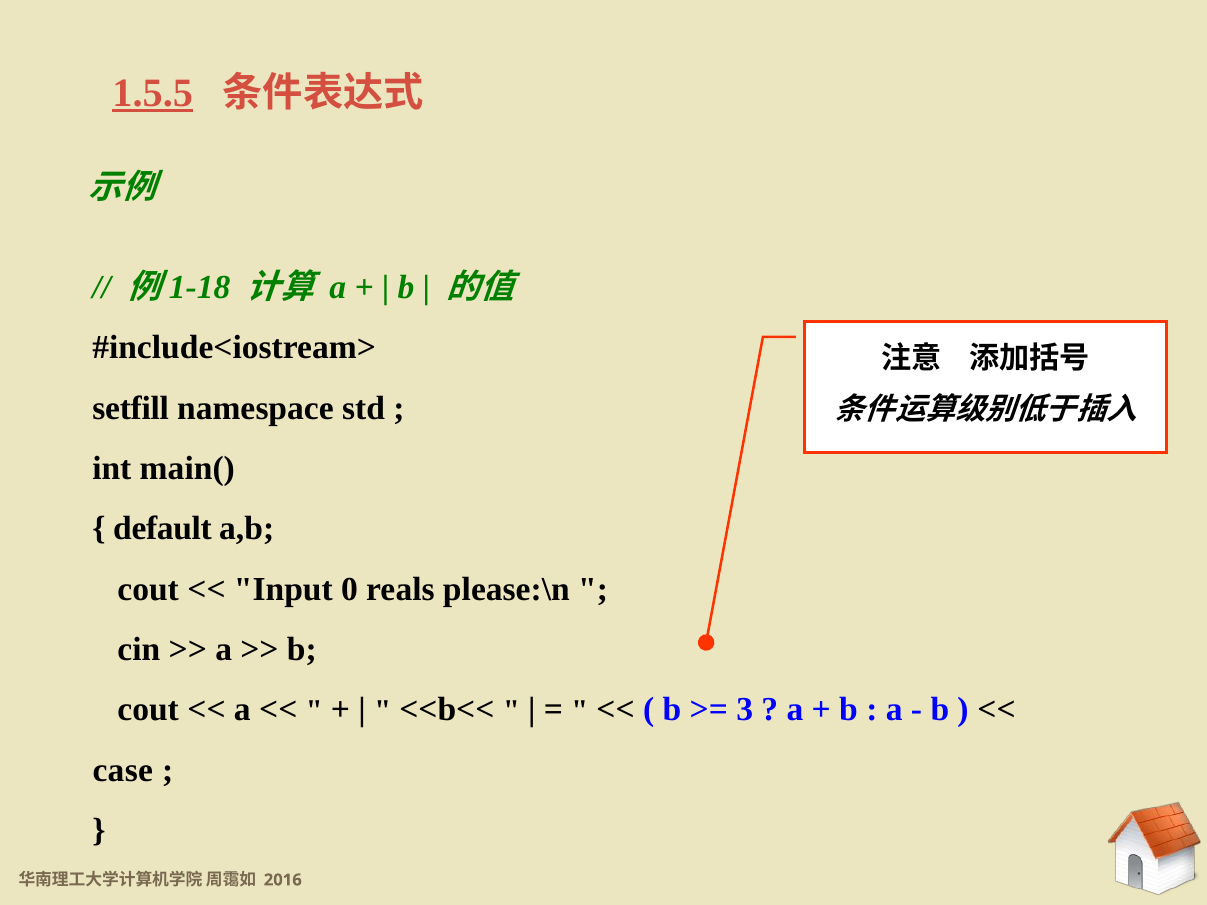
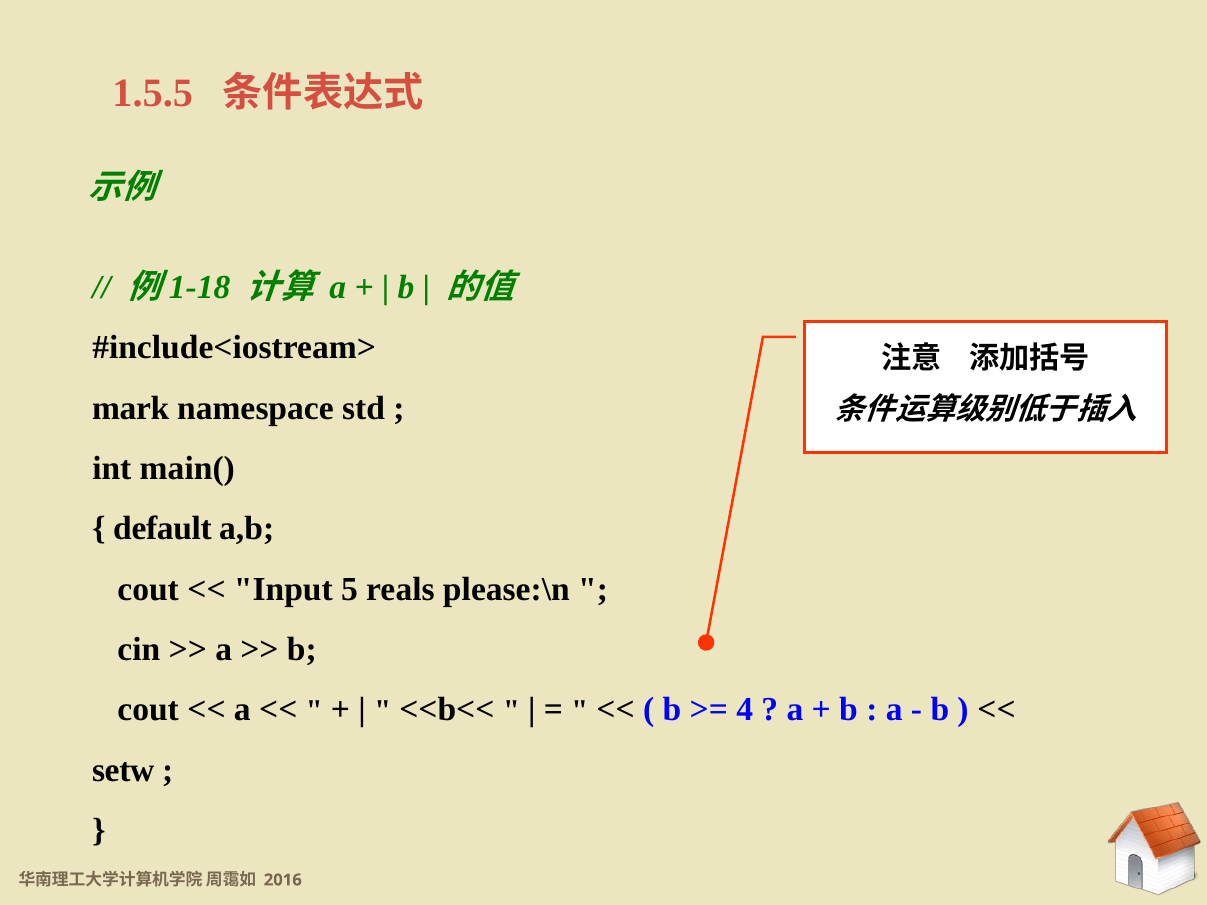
1.5.5 underline: present -> none (153, 93)
setfill: setfill -> mark (131, 408)
0: 0 -> 5 (349, 589)
3: 3 -> 4 (745, 710)
case: case -> setw (123, 770)
